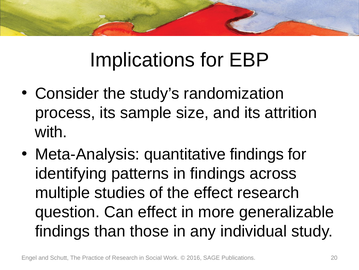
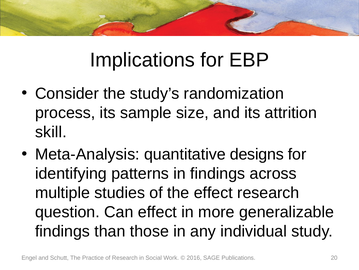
with: with -> skill (51, 132)
quantitative findings: findings -> designs (257, 154)
